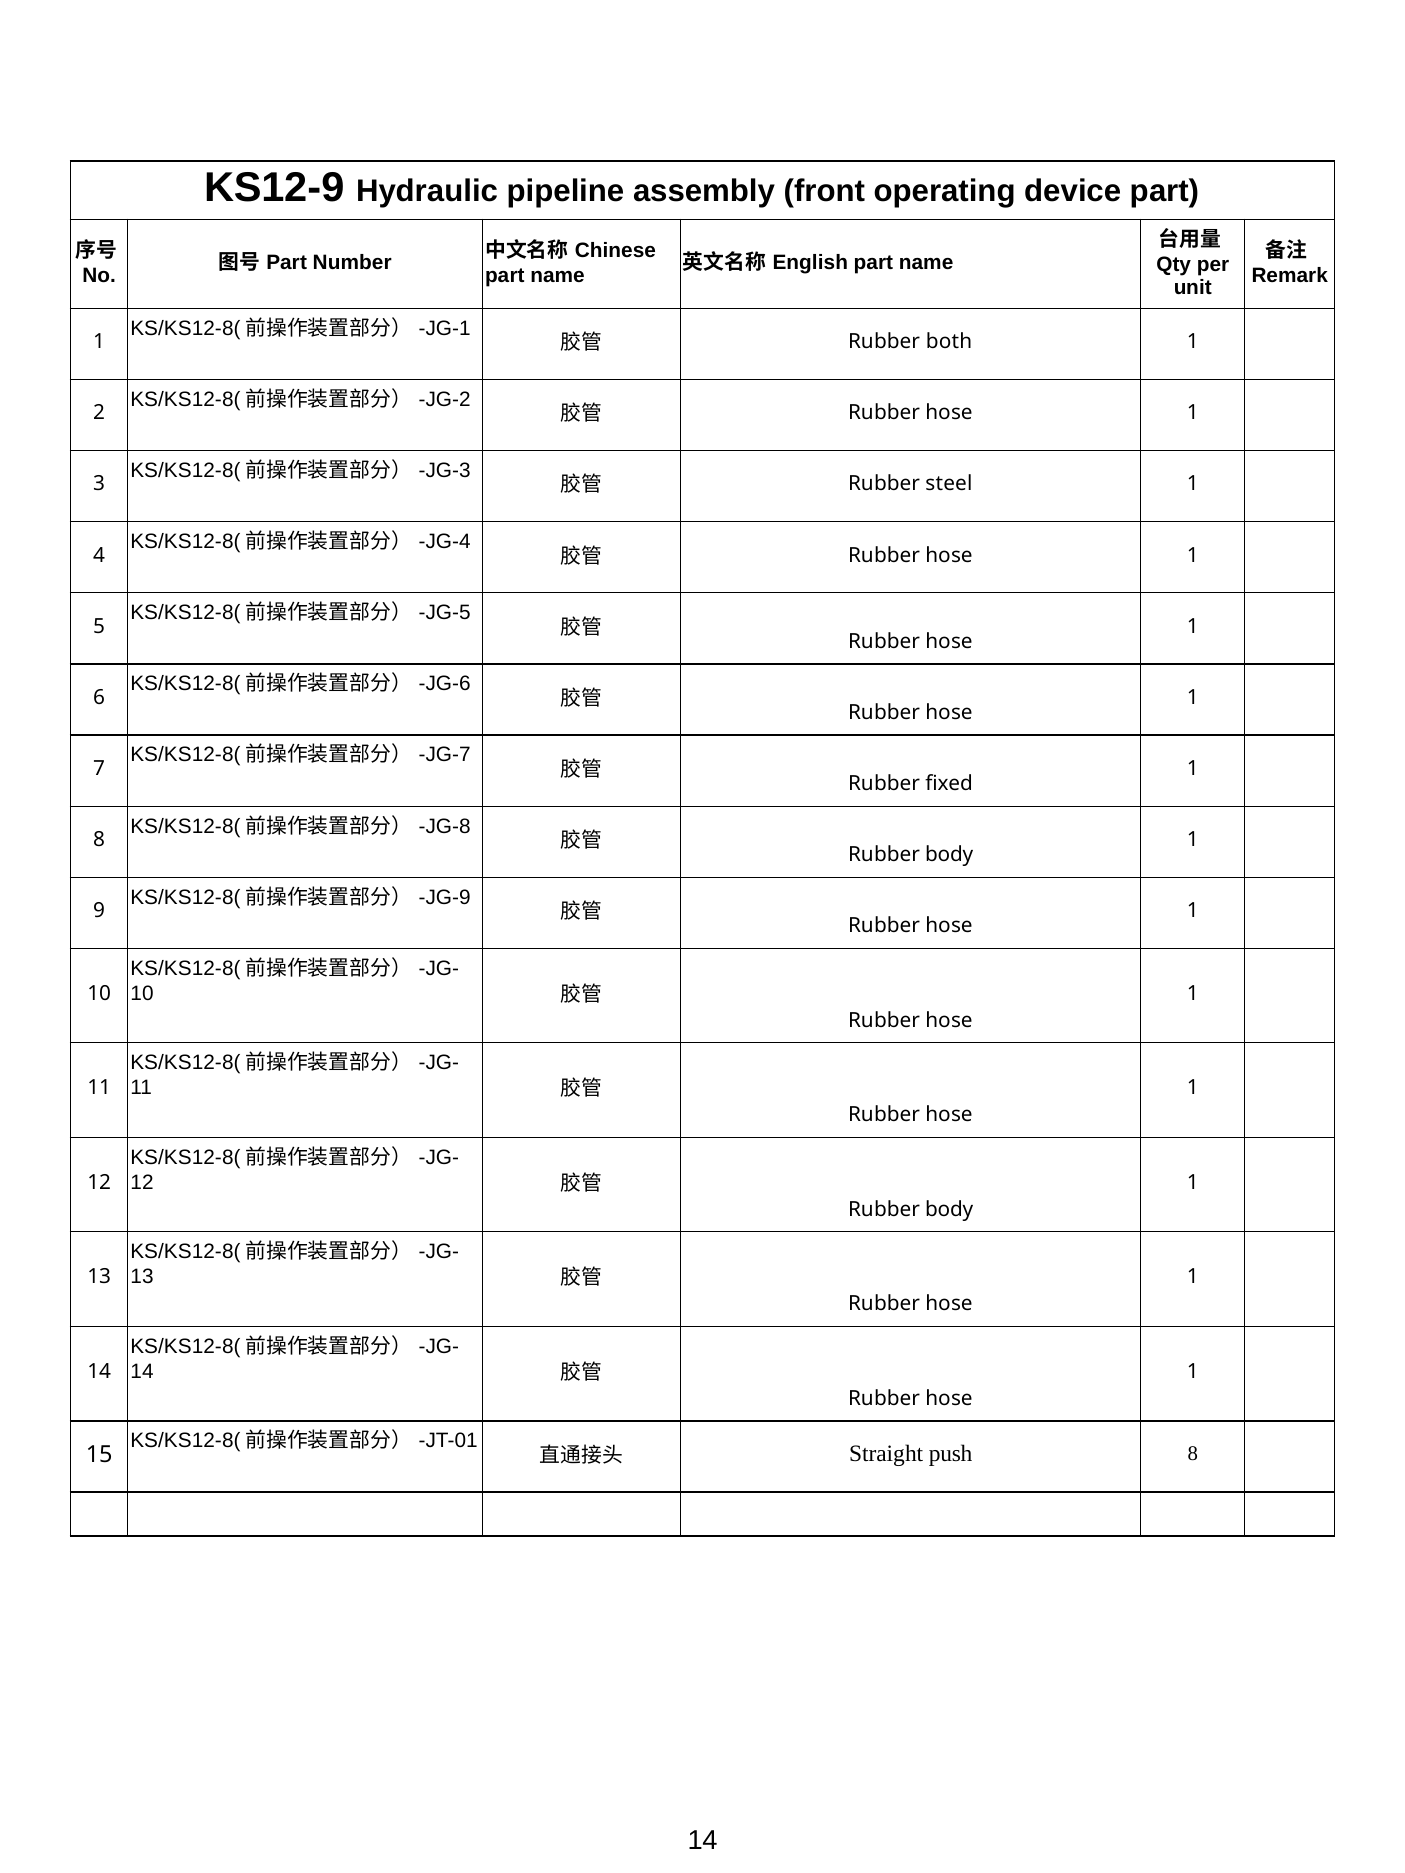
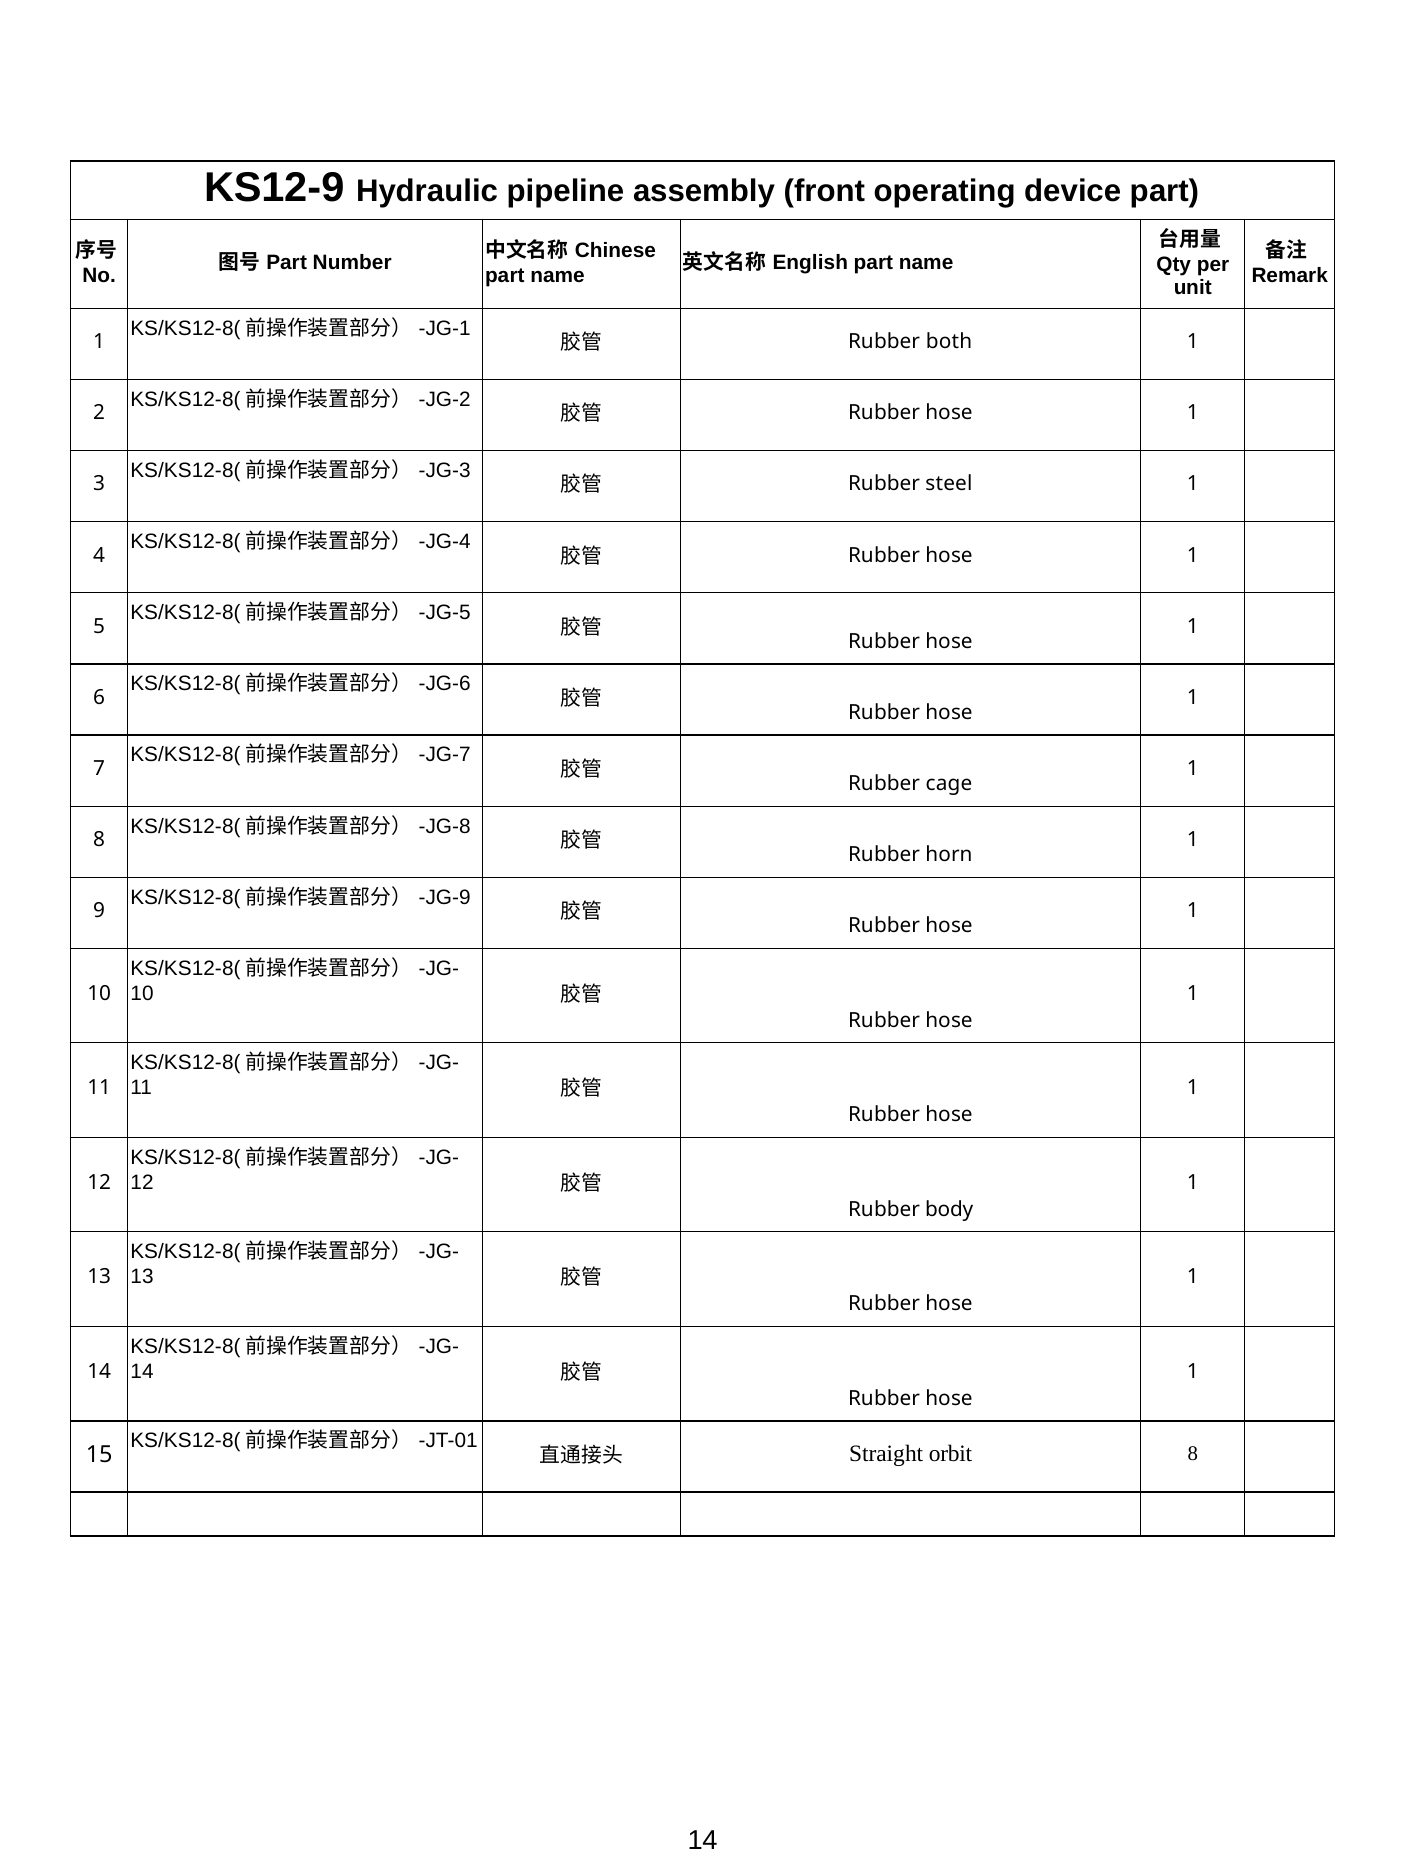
fixed: fixed -> cage (949, 784)
body: body -> horn (949, 855)
push: push -> orbit (951, 1454)
